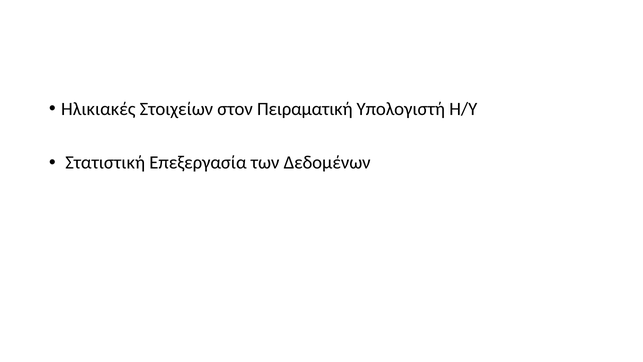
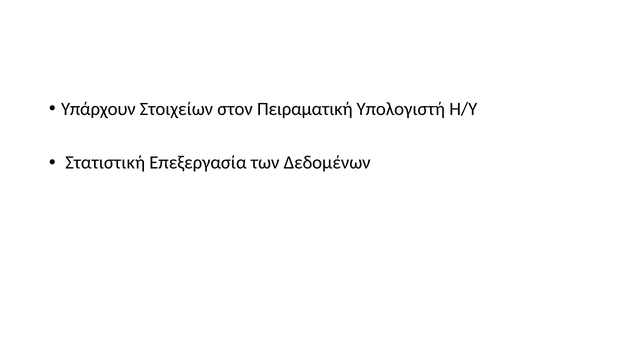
Ηλικιακές: Ηλικιακές -> Υπάρχουν (98, 109)
